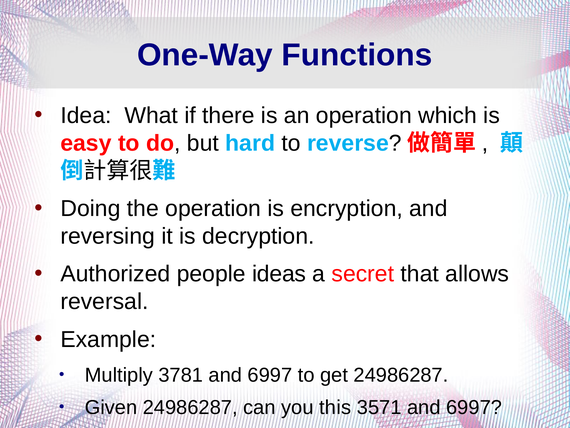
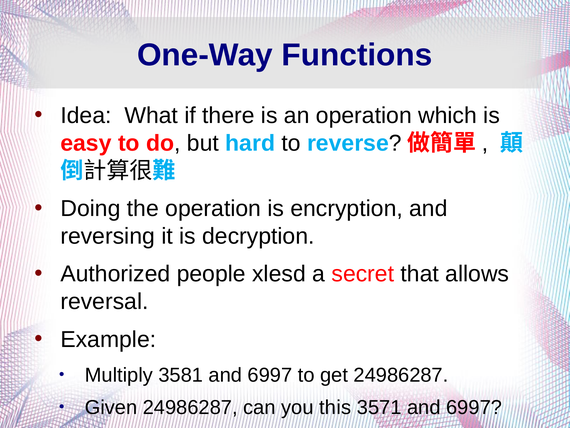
ideas: ideas -> xlesd (279, 274)
3781: 3781 -> 3581 (181, 375)
